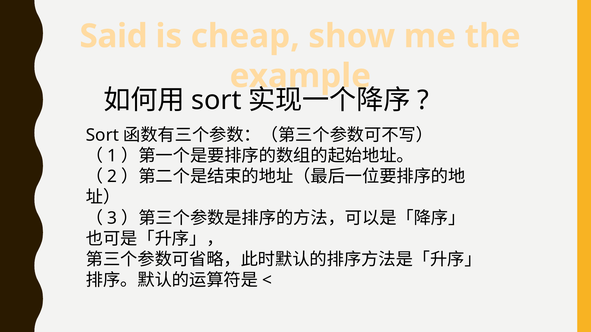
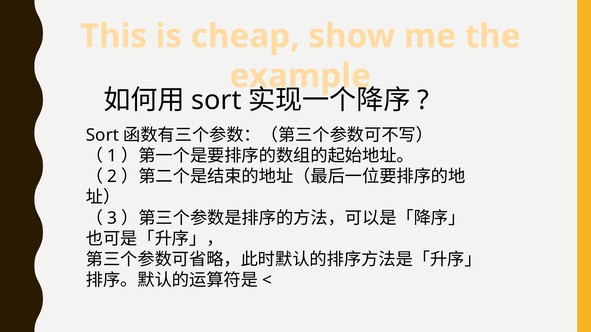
Said: Said -> This (113, 36)
